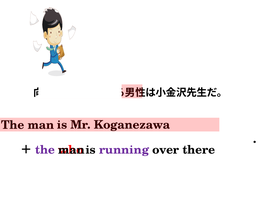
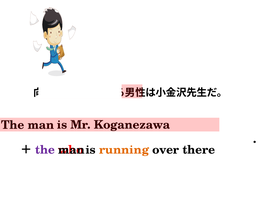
running colour: purple -> orange (124, 150)
